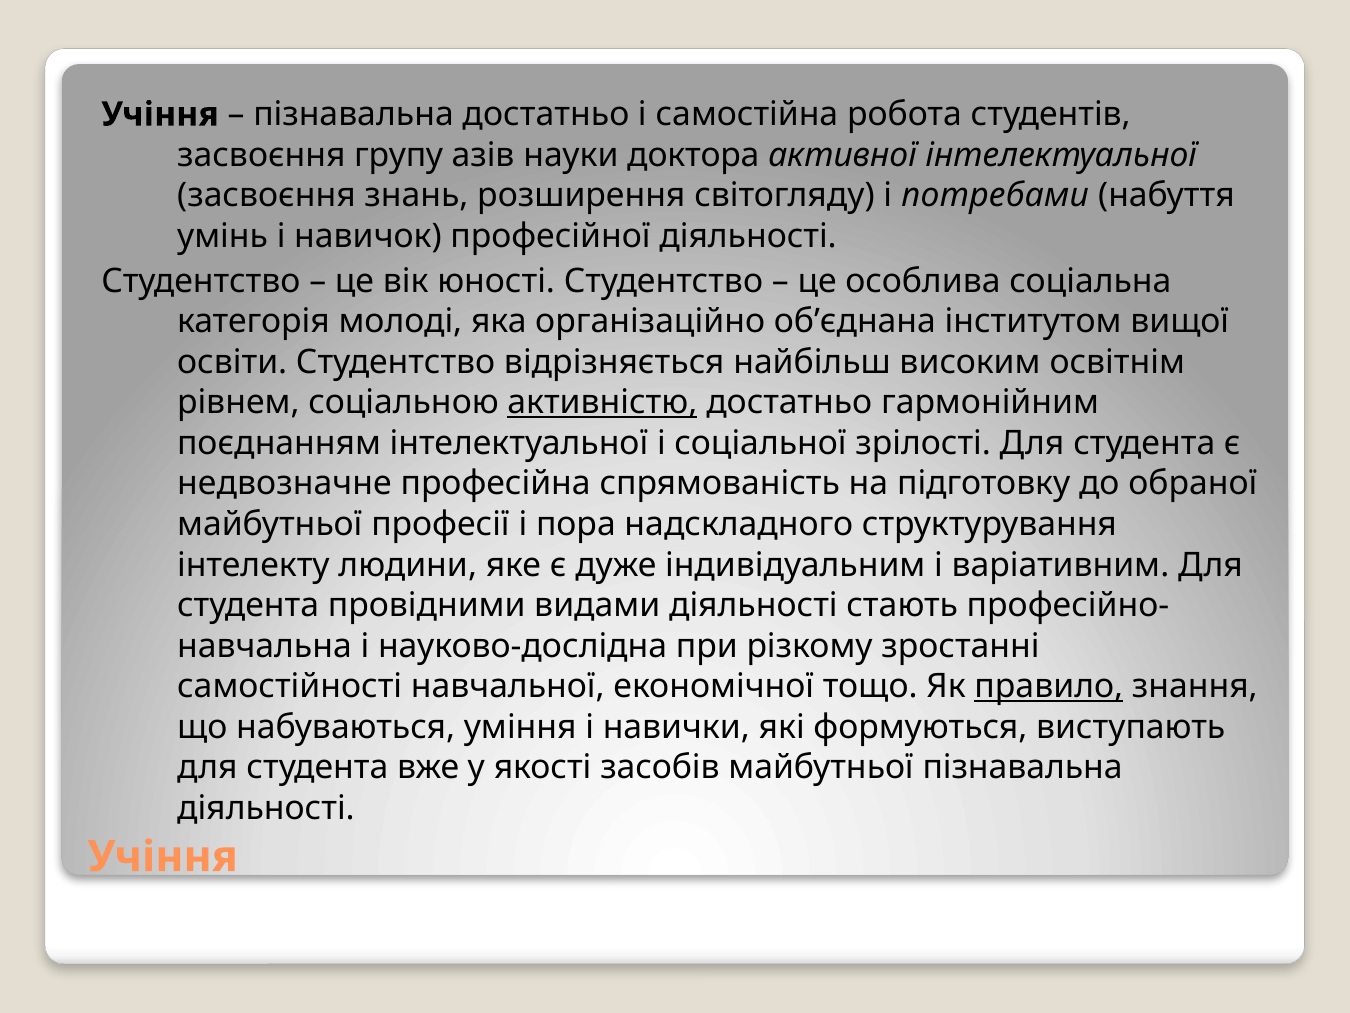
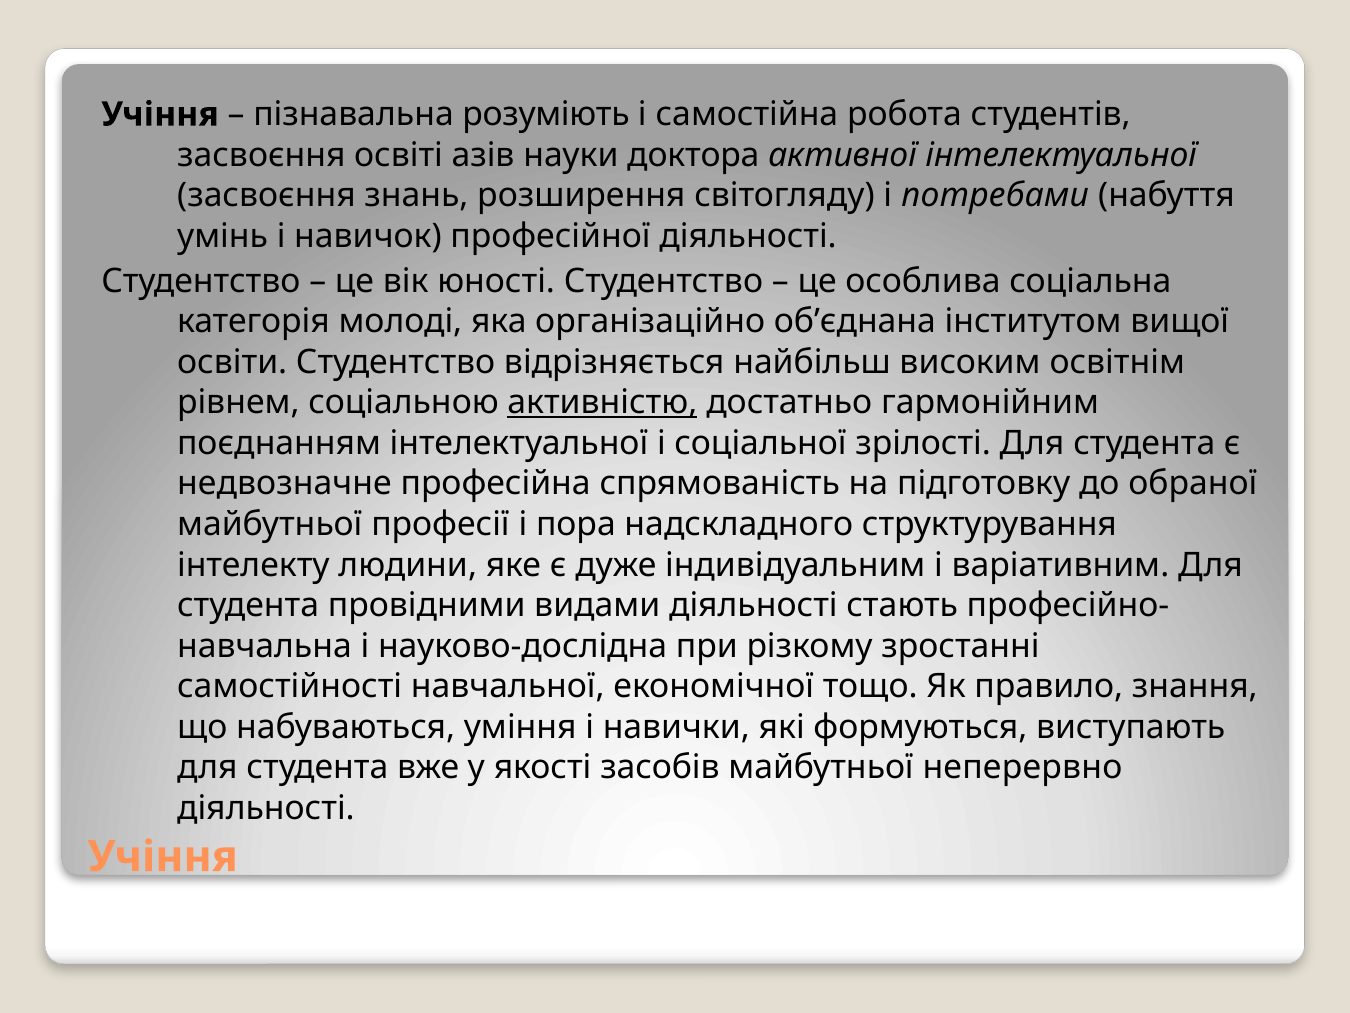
пізнавальна достатньо: достатньо -> розуміють (546, 114)
групу: групу -> освіті (399, 155)
правило underline: present -> none (1049, 686)
майбутньої пізнавальна: пізнавальна -> неперервно (1022, 767)
